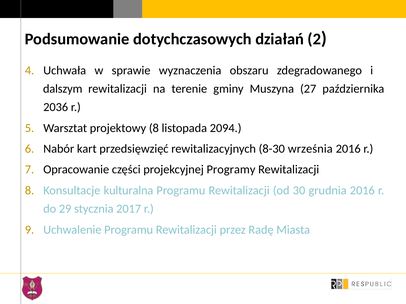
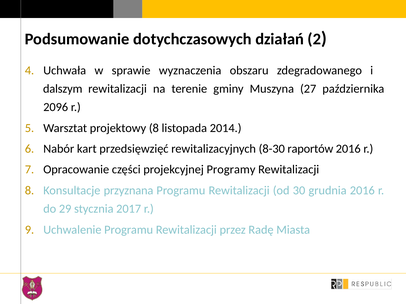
2036: 2036 -> 2096 (56, 107)
2094: 2094 -> 2014 (226, 128)
września: września -> raportów (310, 149)
kulturalna: kulturalna -> przyznana (129, 191)
